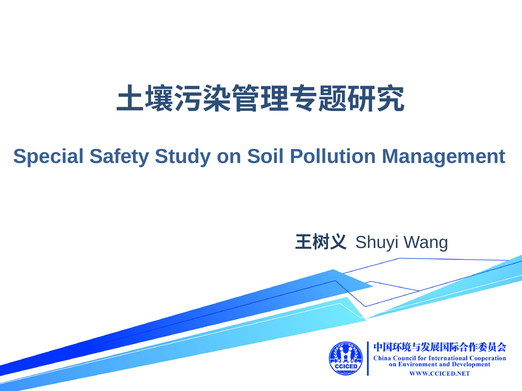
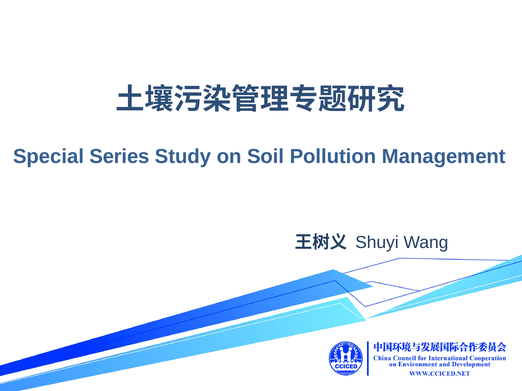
Safety: Safety -> Series (119, 157)
